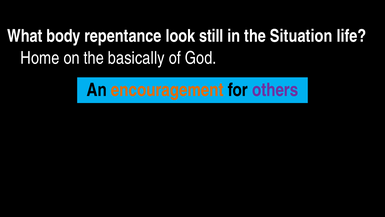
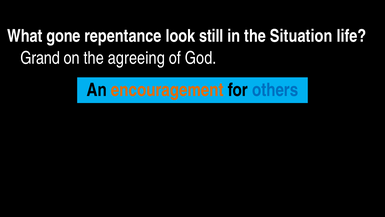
body: body -> gone (63, 36)
Home: Home -> Grand (40, 58)
basically: basically -> agreeing (136, 58)
others colour: purple -> blue (275, 90)
